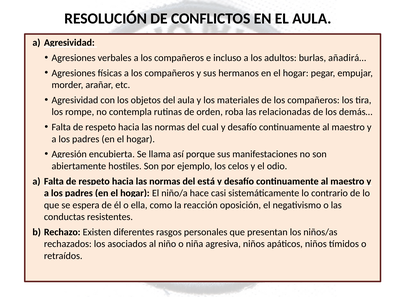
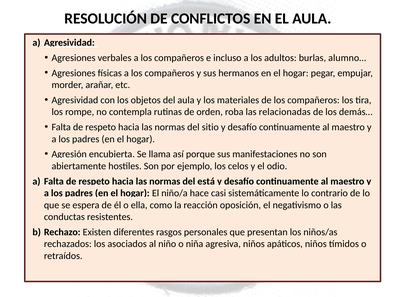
añadirá…: añadirá… -> alumno… (347, 58)
cual: cual -> sitio (210, 127)
